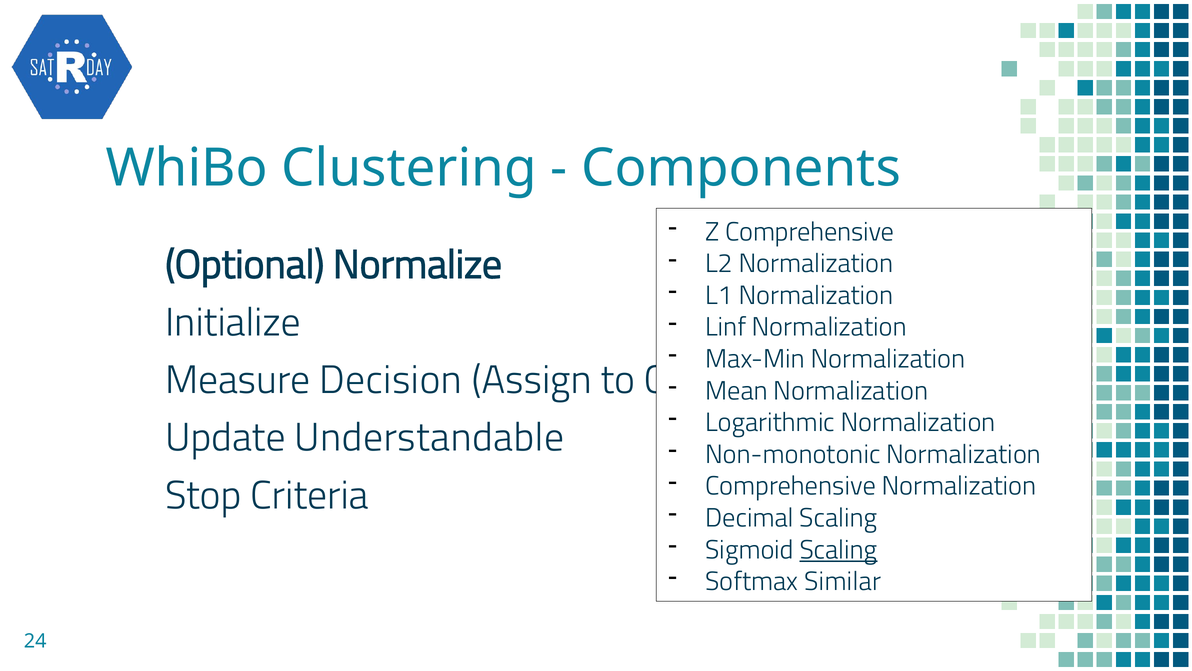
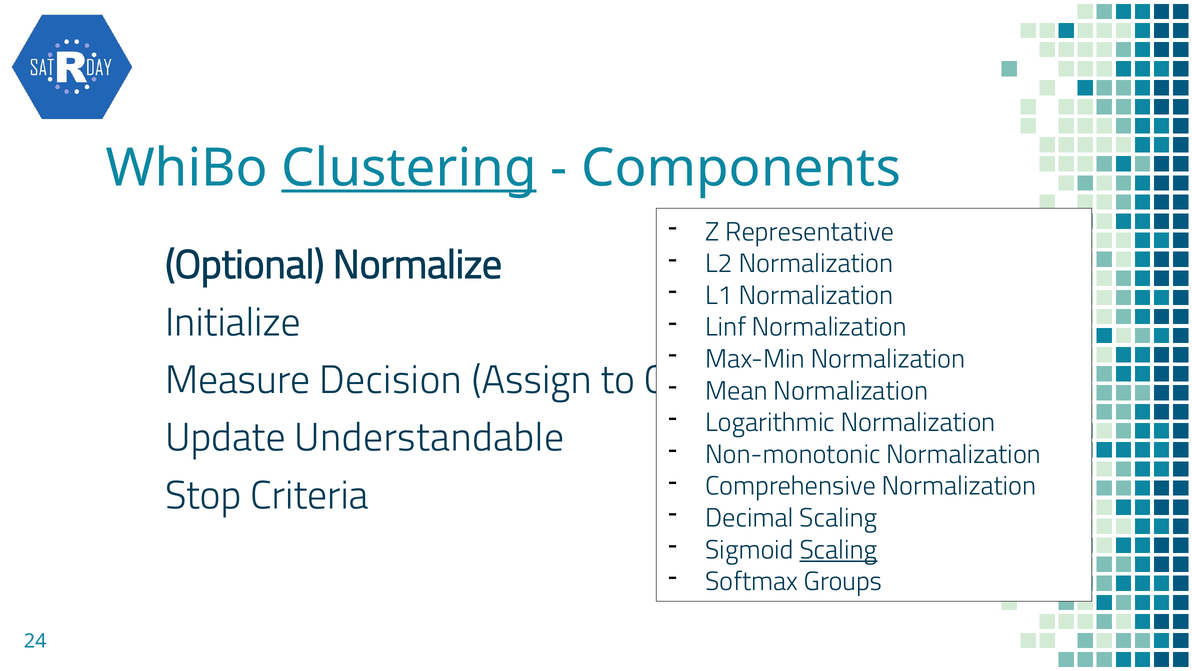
Clustering underline: none -> present (409, 168)
Z Comprehensive: Comprehensive -> Representative (810, 232)
Similar: Similar -> Groups (843, 581)
